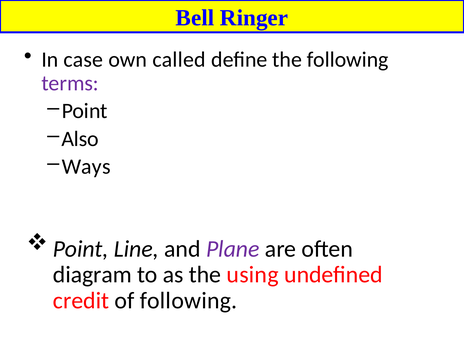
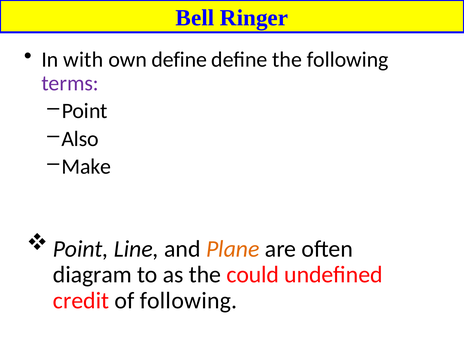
case: case -> with (83, 60)
own called: called -> define (179, 60)
Ways: Ways -> Make (86, 167)
Plane colour: purple -> orange (233, 249)
using: using -> could (253, 275)
